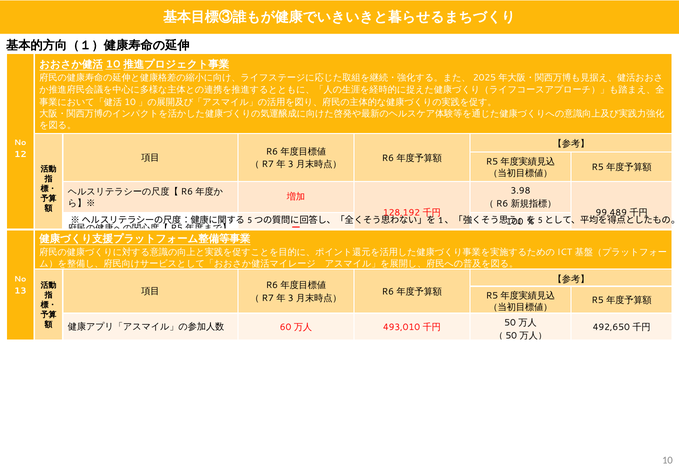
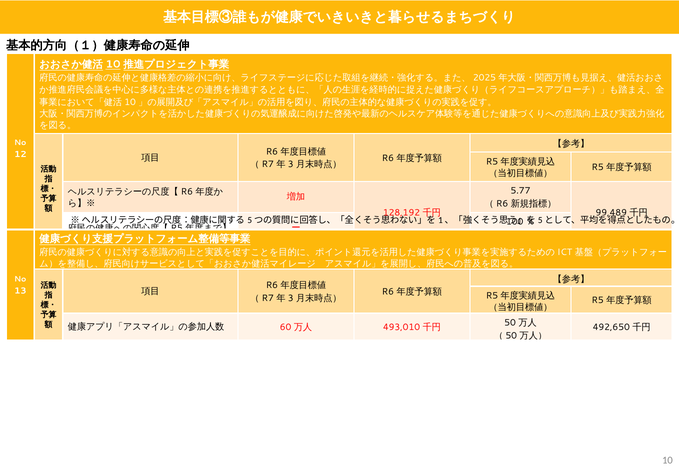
3.98: 3.98 -> 5.77 (521, 191)
